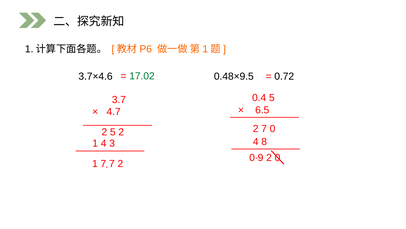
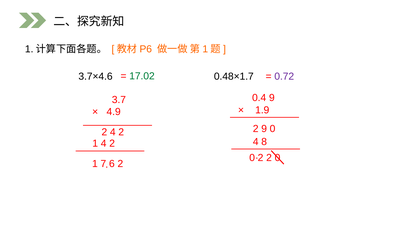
0.48×9.5: 0.48×9.5 -> 0.48×1.7 (234, 76)
0.72 colour: black -> purple (284, 76)
0.4 5: 5 -> 9 (272, 98)
6.5: 6.5 -> 1.9 (262, 110)
4.7: 4.7 -> 4.9 (114, 112)
2 7: 7 -> 9 (264, 128)
2 5: 5 -> 4 (113, 132)
1 4 3: 3 -> 2 (112, 143)
0 9: 9 -> 2 (261, 157)
7 7: 7 -> 6 (112, 163)
